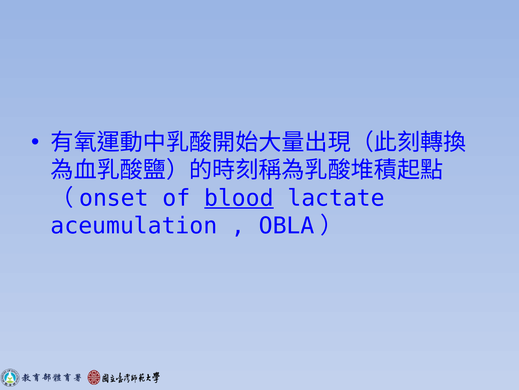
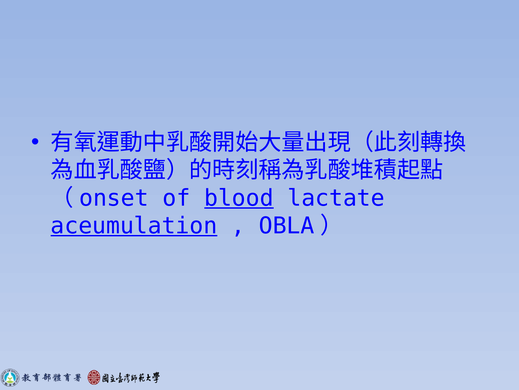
aceumulation underline: none -> present (134, 225)
